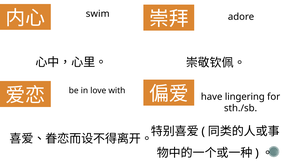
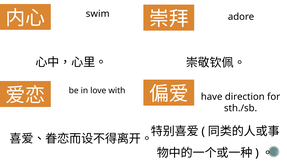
lingering: lingering -> direction (245, 97)
